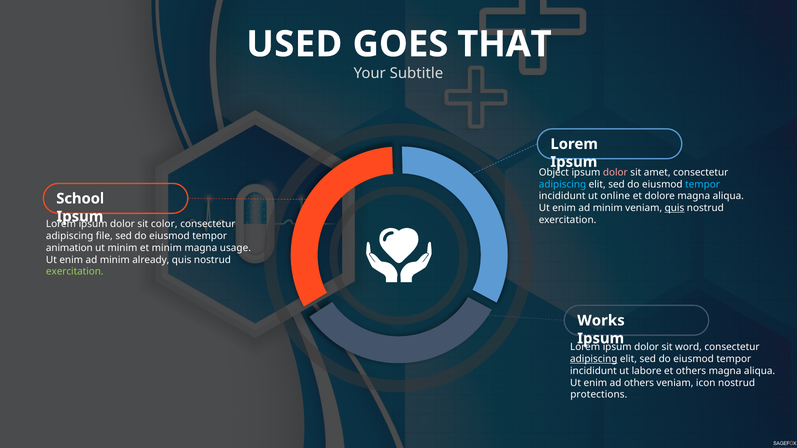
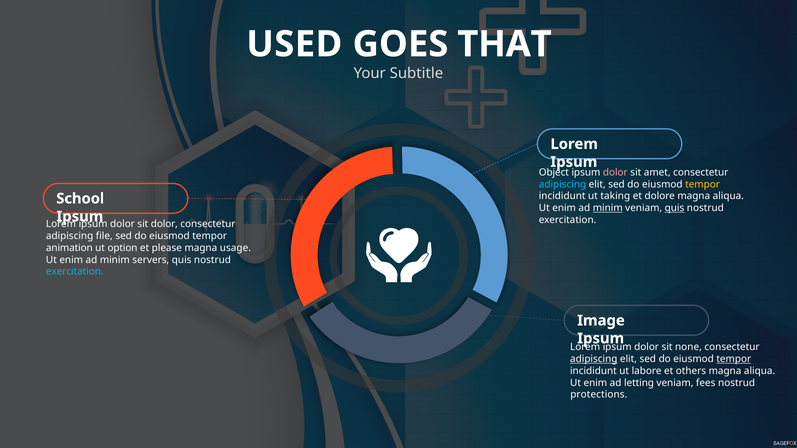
tempor colour: light blue -> yellow (703, 184)
online: online -> taking (615, 196)
minim underline: none -> present (608, 208)
sit color: color -> dolor (164, 224)
ut minim: minim -> option (122, 248)
et minim: minim -> please (167, 248)
already: already -> servers (151, 260)
exercitation colour: light green -> light blue (75, 272)
Works: Works -> Image (601, 321)
word: word -> none (688, 347)
tempor underline: none -> present (734, 359)
ad others: others -> letting (639, 383)
icon: icon -> fees (706, 383)
